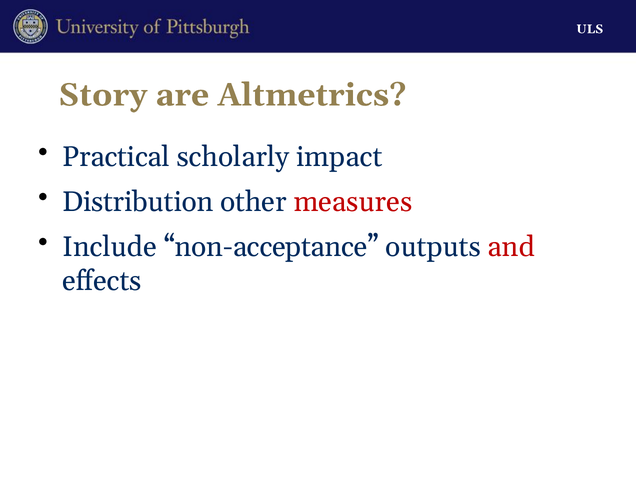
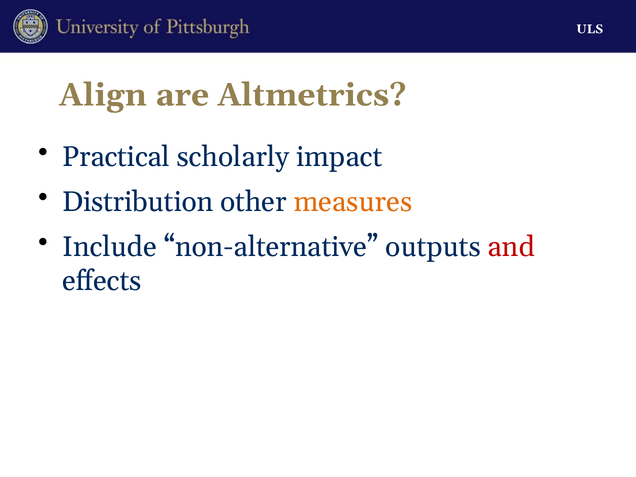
Story: Story -> Align (103, 95)
measures colour: red -> orange (353, 202)
non-acceptance: non-acceptance -> non-alternative (271, 247)
